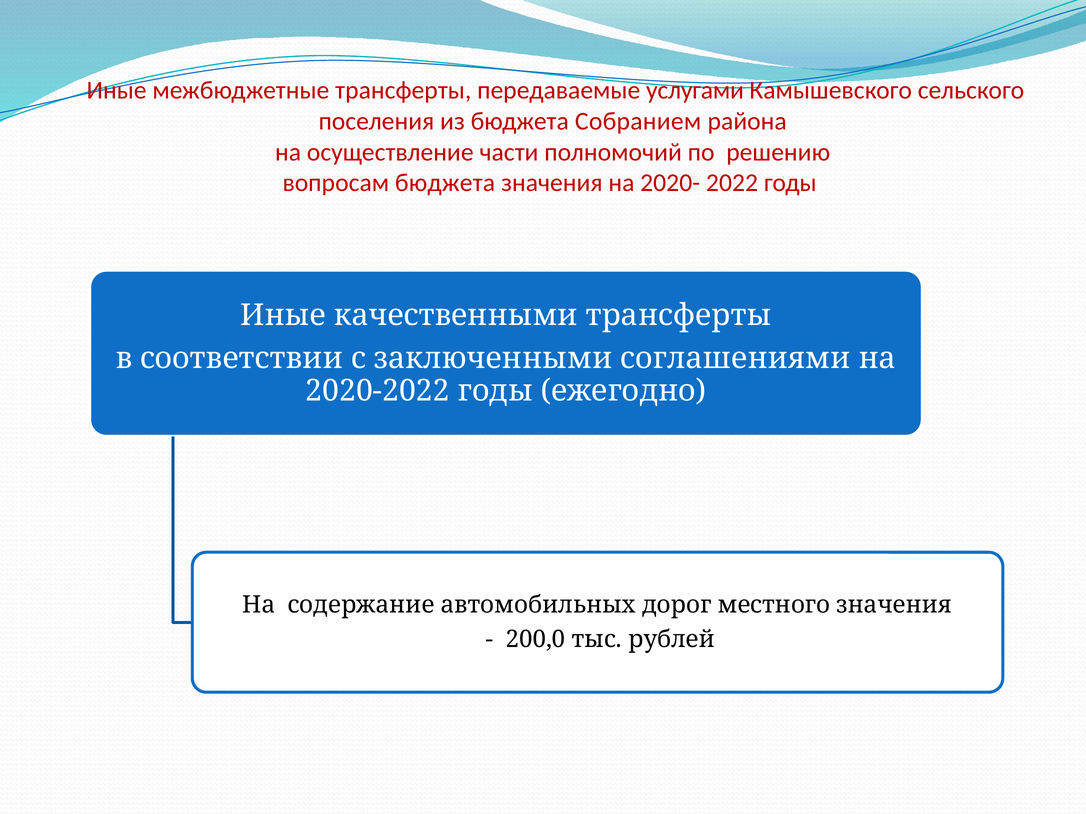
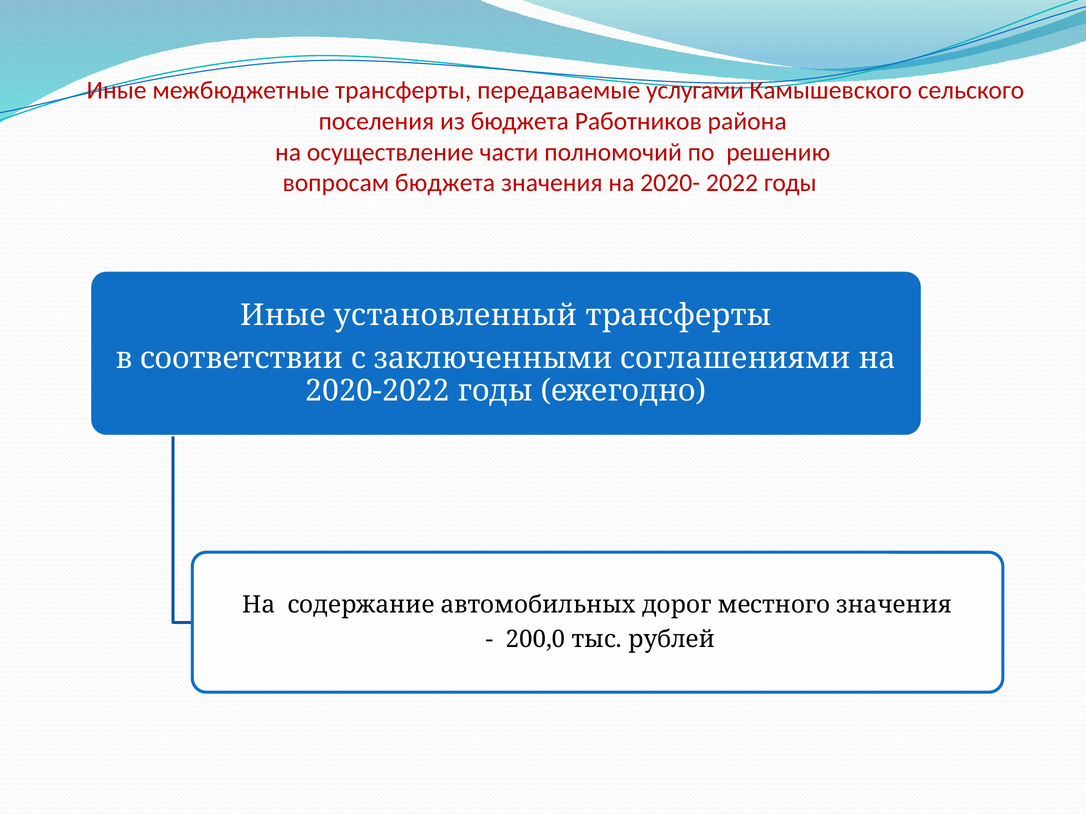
Собранием: Собранием -> Работников (638, 121)
качественными: качественными -> установленный (456, 315)
